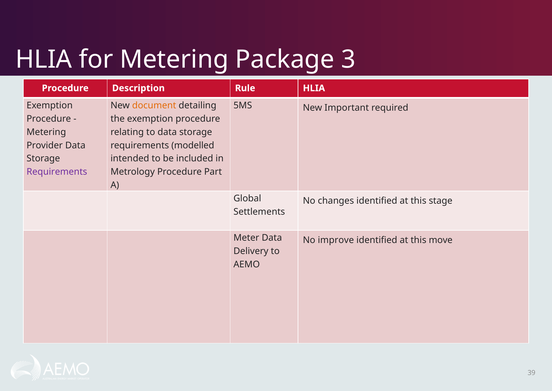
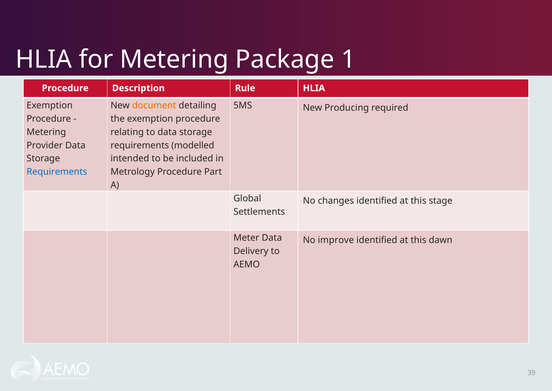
3: 3 -> 1 (348, 59)
Important: Important -> Producing (347, 108)
Requirements colour: purple -> blue (57, 172)
move: move -> dawn (441, 240)
